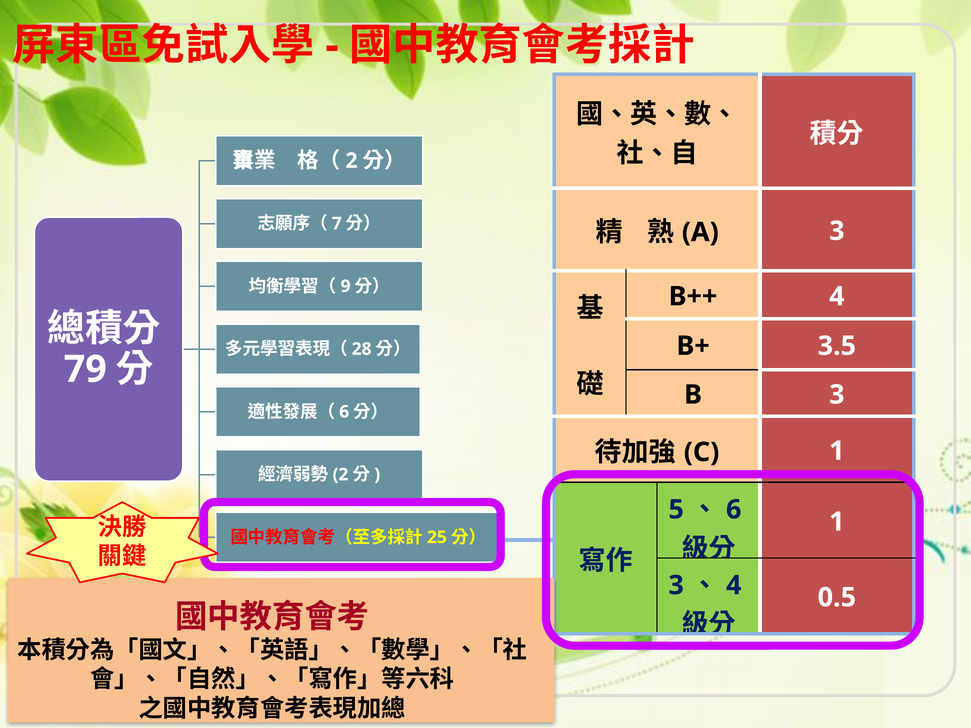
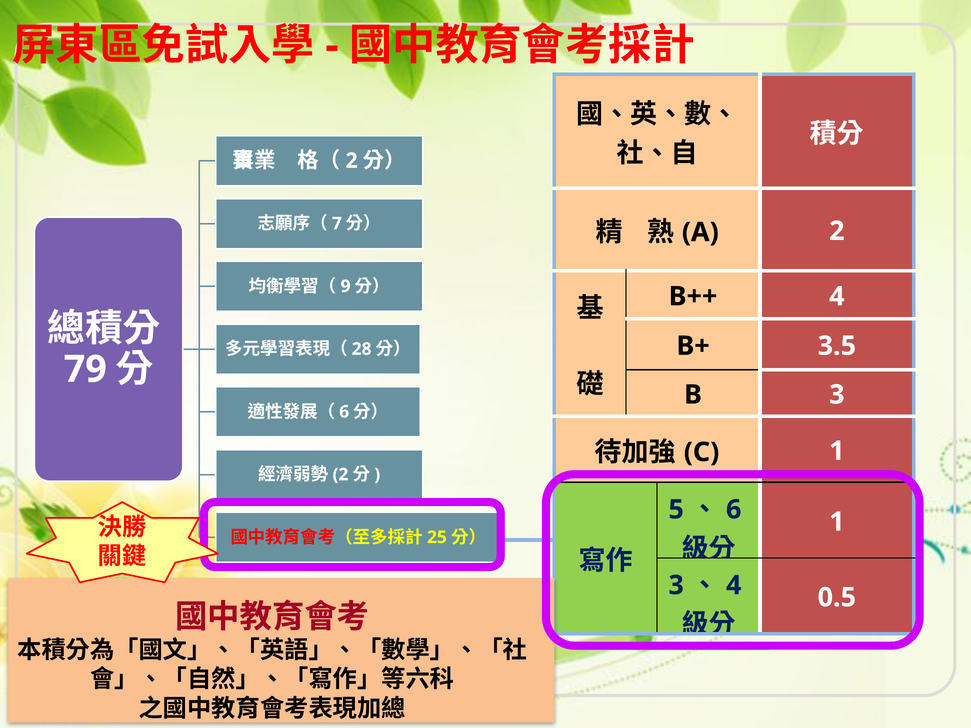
3: 3 -> 2 (837, 231)
